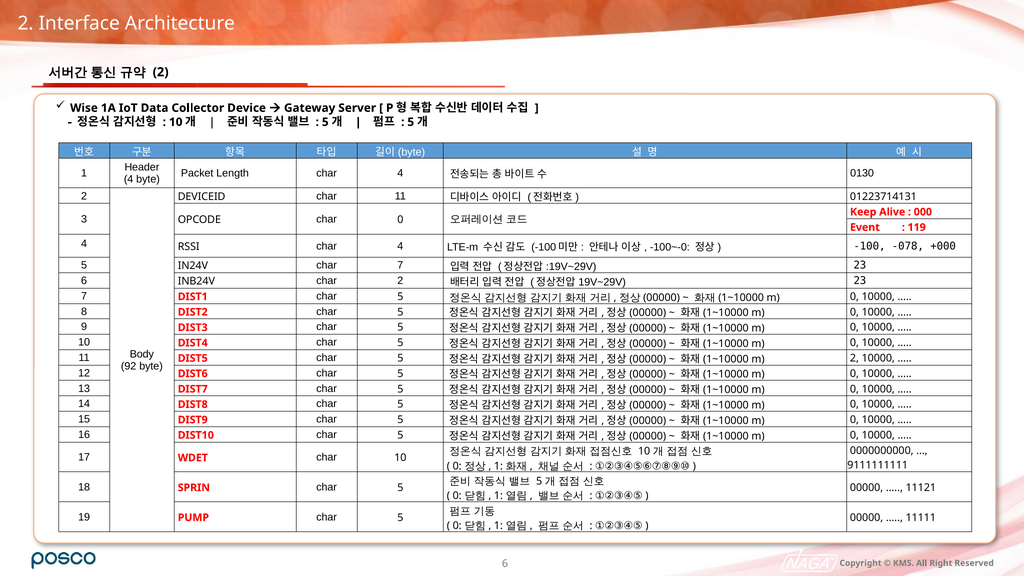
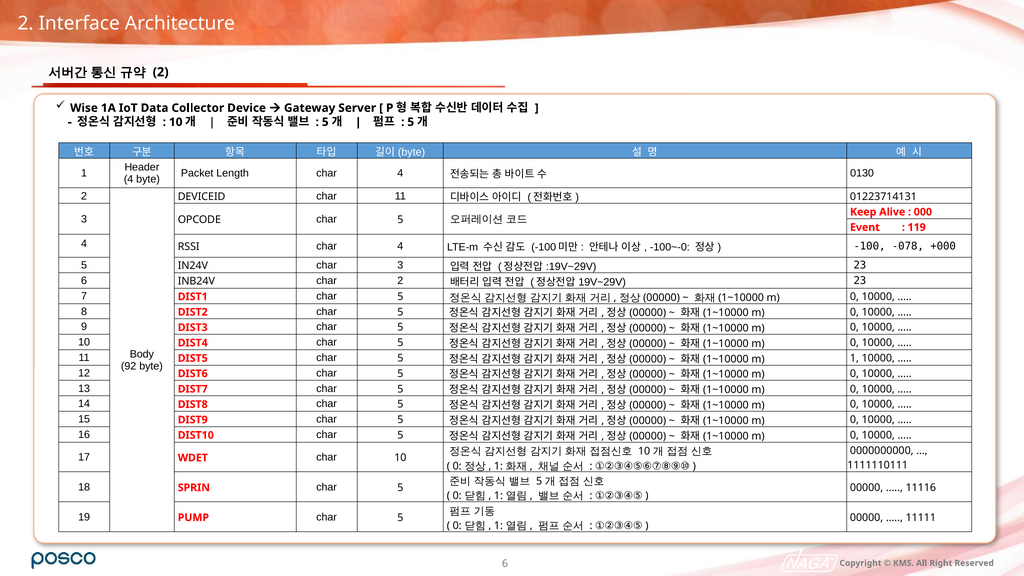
OPCODE char 0: 0 -> 5 (400, 220)
char 7: 7 -> 3 (400, 265)
m 2: 2 -> 1 (854, 358)
9111111111: 9111111111 -> 1111110111 (878, 465)
11121: 11121 -> 11116 (921, 488)
